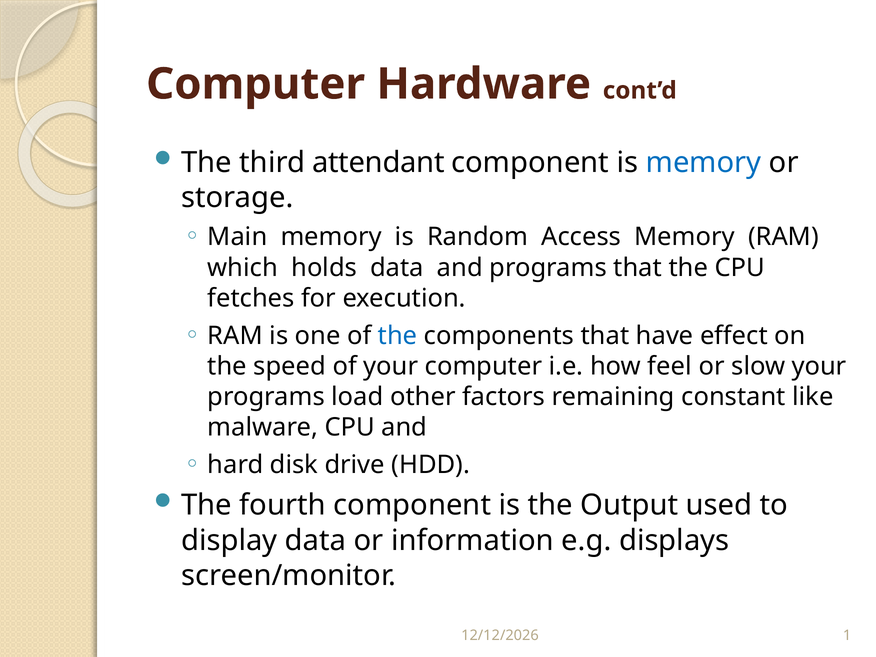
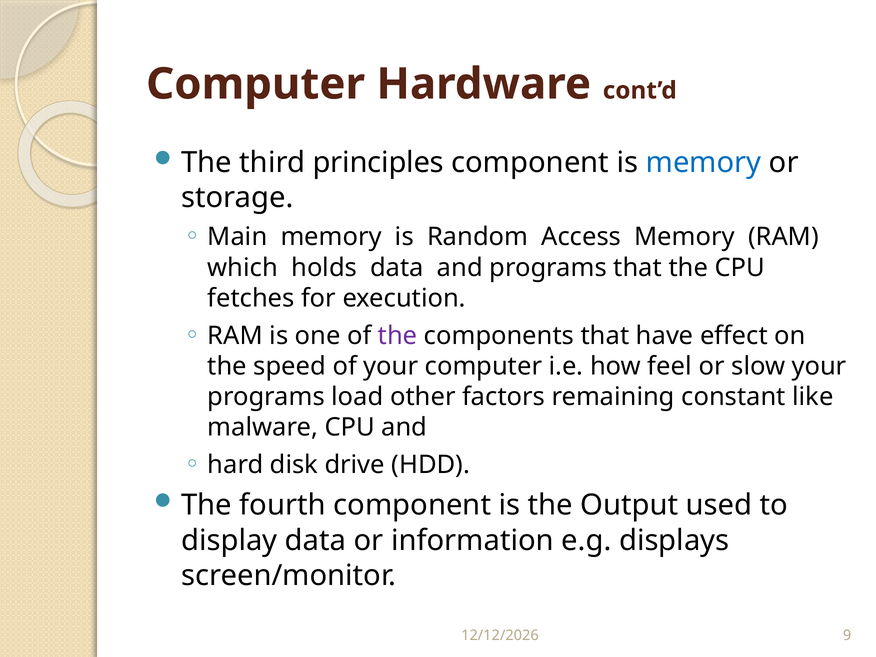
attendant: attendant -> principles (378, 163)
the colour: blue -> purple (398, 336)
1: 1 -> 9 (847, 635)
